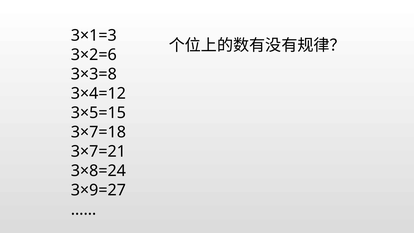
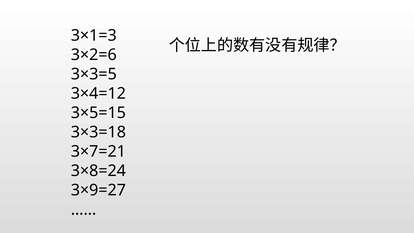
3×3=8: 3×3=8 -> 3×3=5 (94, 74)
3×7=18: 3×7=18 -> 3×3=18 (98, 132)
